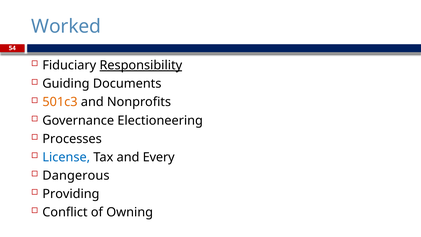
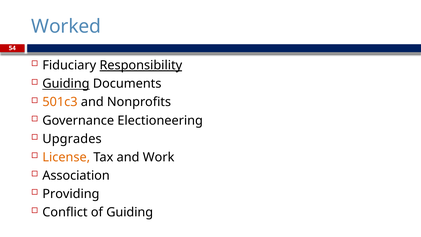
Guiding underline: none -> present (66, 84)
Processes: Processes -> Upgrades (72, 139)
License colour: blue -> orange (66, 157)
Every: Every -> Work (159, 157)
Dangerous: Dangerous -> Association (76, 175)
of Owning: Owning -> Guiding (130, 212)
